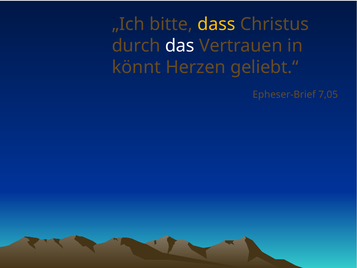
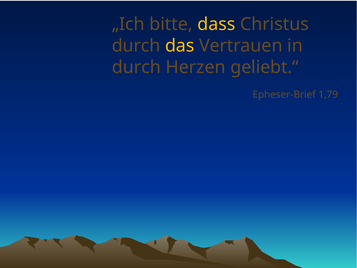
das colour: white -> yellow (180, 46)
könnt: könnt -> durch (136, 67)
7,05: 7,05 -> 1,79 (328, 95)
